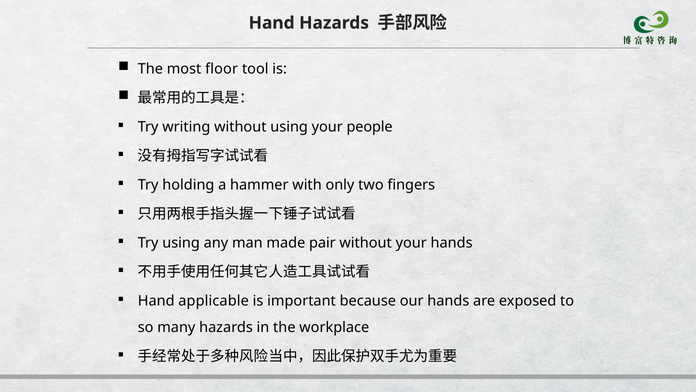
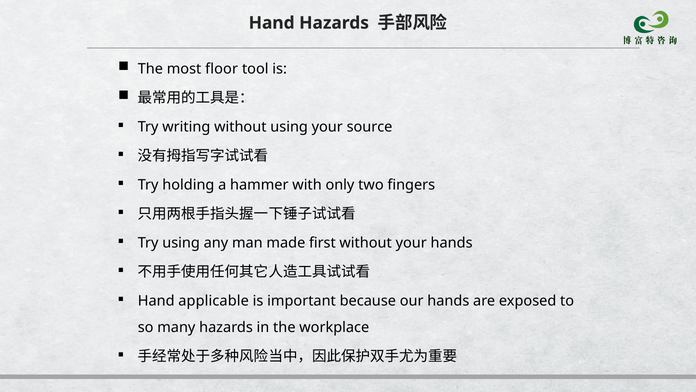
people: people -> source (370, 127)
pair: pair -> first (322, 243)
